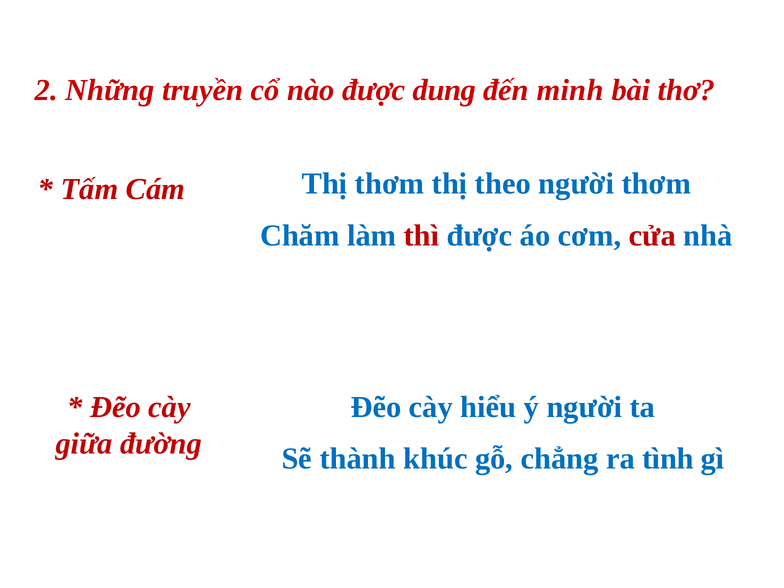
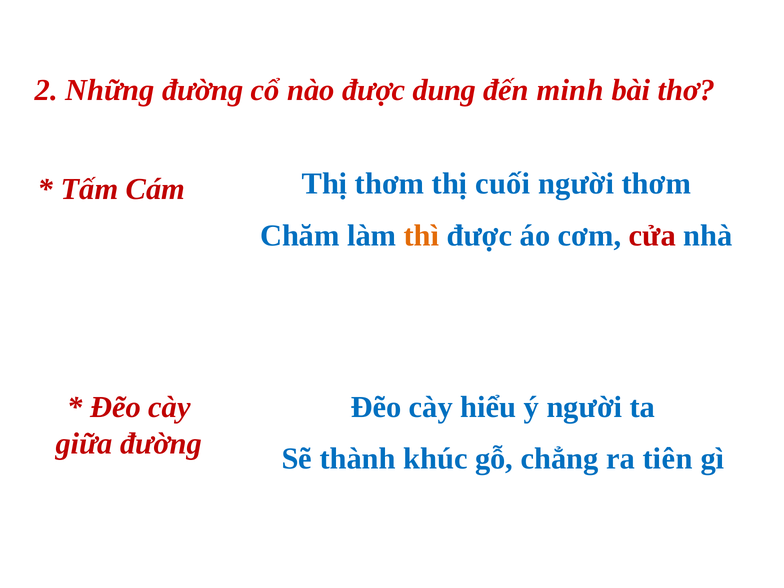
Những truyền: truyền -> đường (203, 90)
theo: theo -> cuối (503, 184)
thì colour: red -> orange (422, 236)
tình: tình -> tiên (668, 459)
